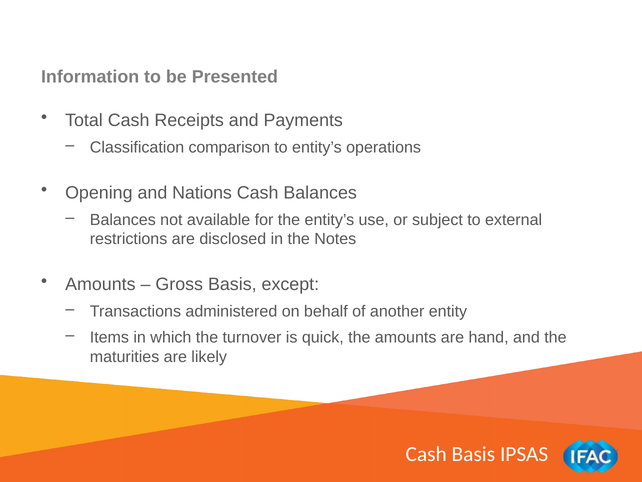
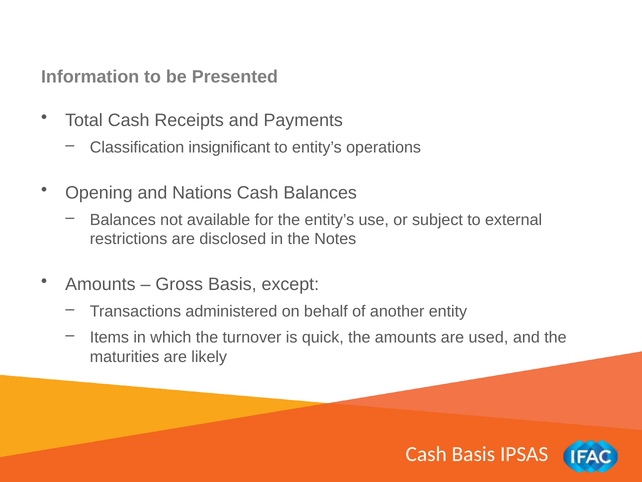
comparison: comparison -> insignificant (229, 147)
hand: hand -> used (488, 337)
